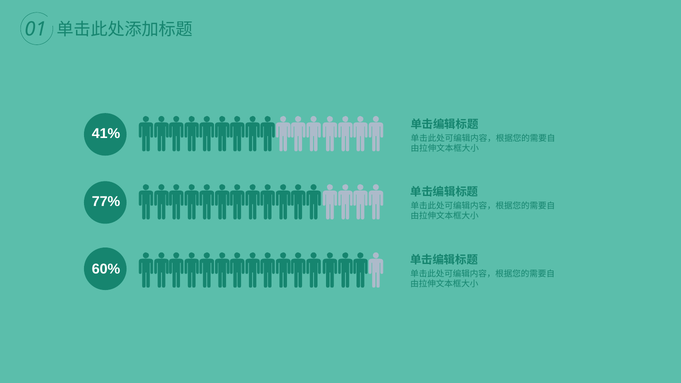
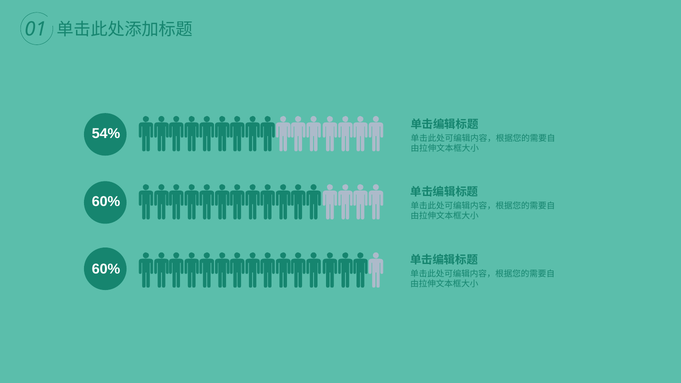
41%: 41% -> 54% (106, 134)
77%: 77% -> 60% (106, 202)
